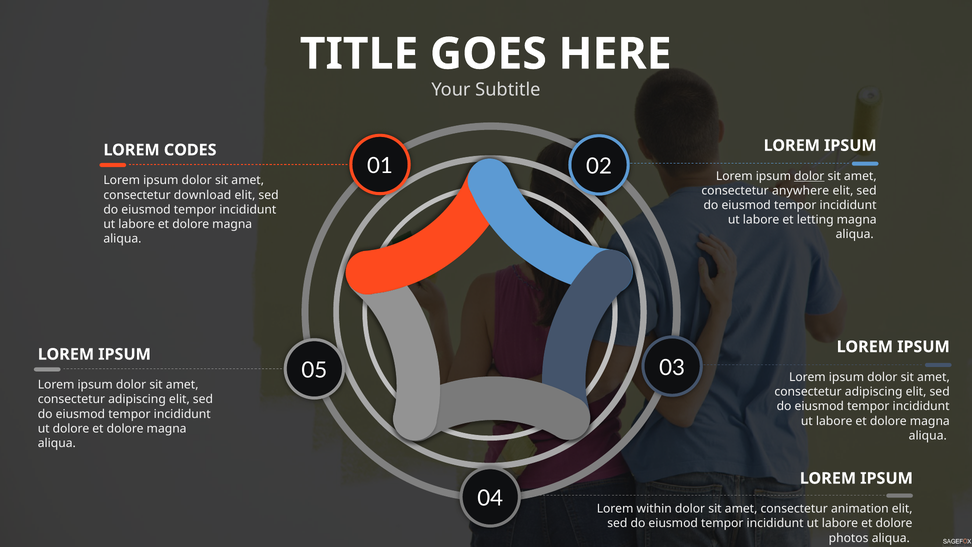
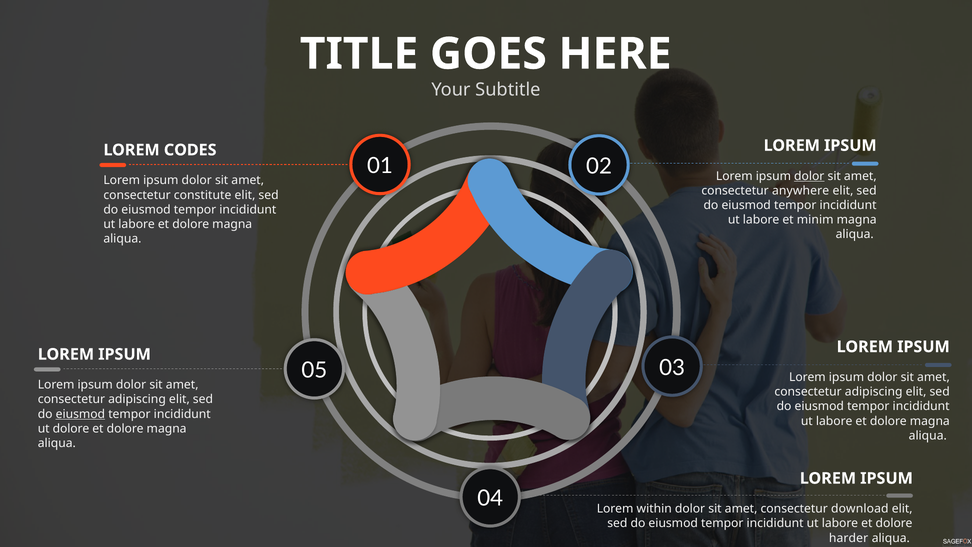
download: download -> constitute (203, 195)
letting: letting -> minim (815, 220)
eiusmod underline: none -> present (80, 414)
animation: animation -> download (860, 509)
photos: photos -> harder (849, 538)
